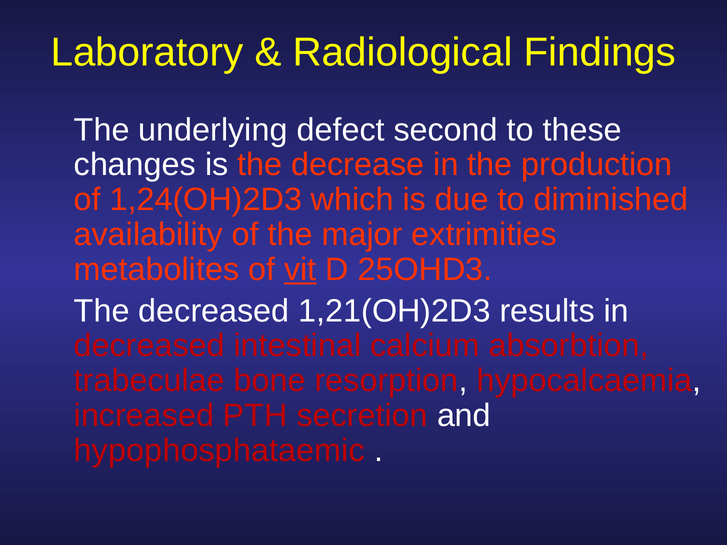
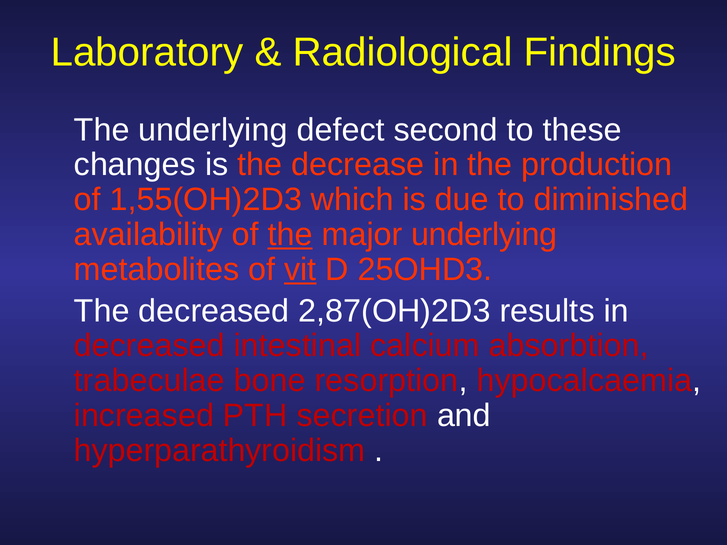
1,24(OH)2D3: 1,24(OH)2D3 -> 1,55(OH)2D3 (206, 200)
the underline: none -> present (290, 235)
major extrimities: extrimities -> underlying (484, 235)
1,21(OH)2D3: 1,21(OH)2D3 -> 2,87(OH)2D3 (394, 311)
hypophosphataemic: hypophosphataemic -> hyperparathyroidism (220, 451)
